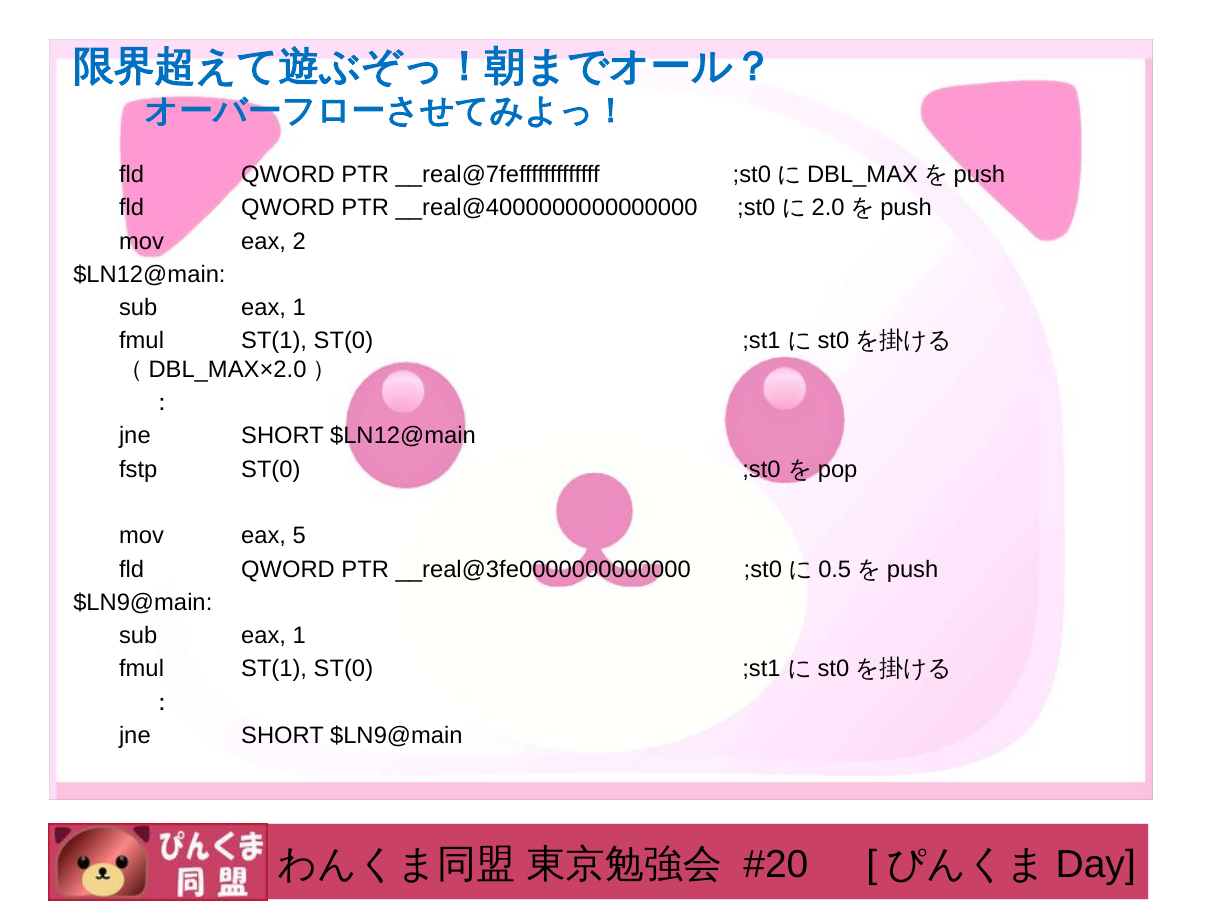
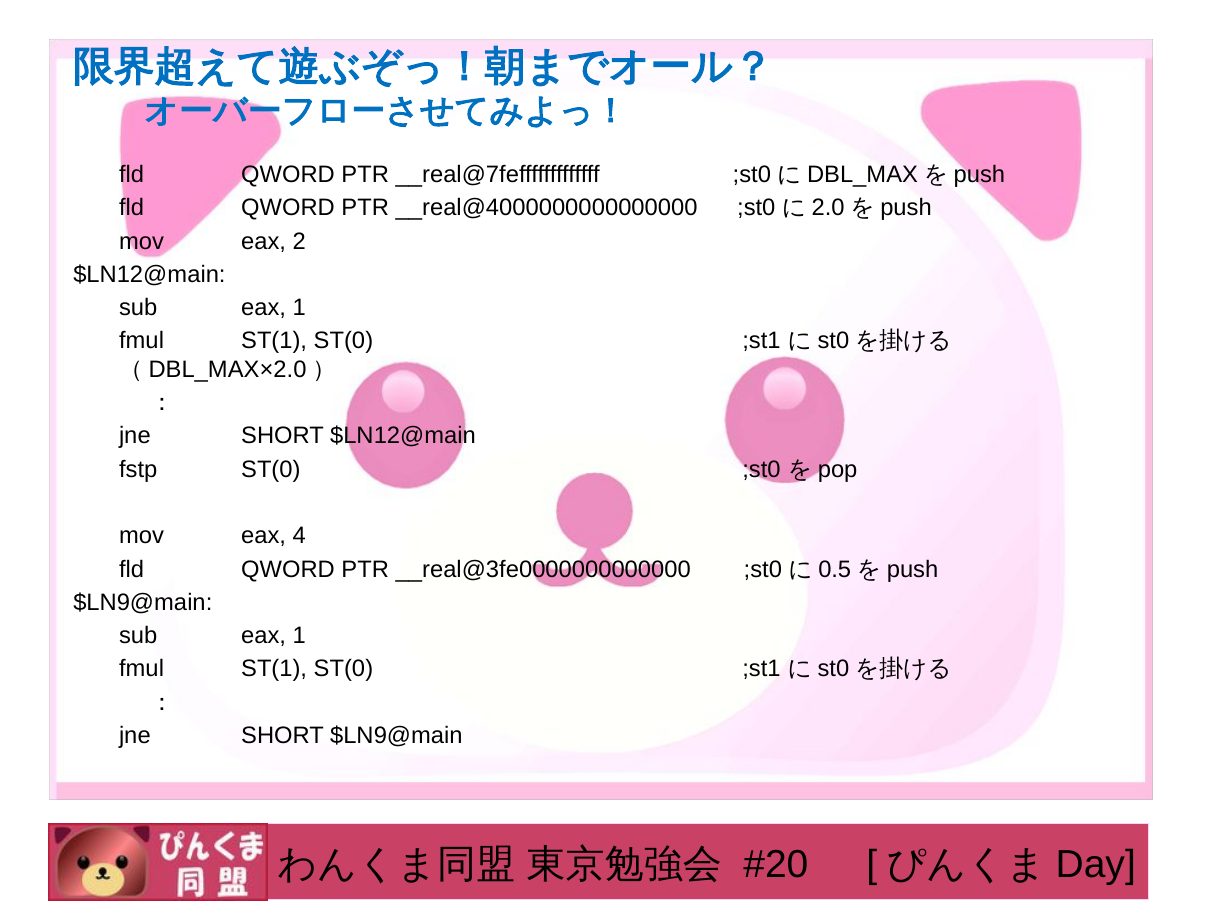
5: 5 -> 4 (299, 536)
